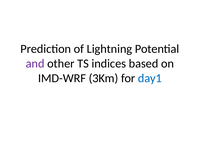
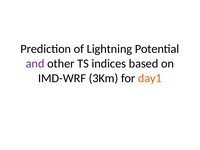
day1 colour: blue -> orange (150, 78)
